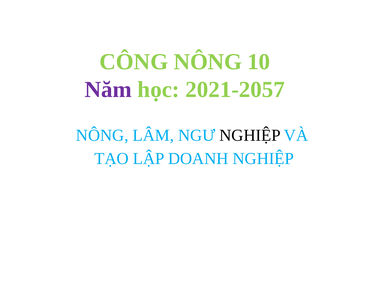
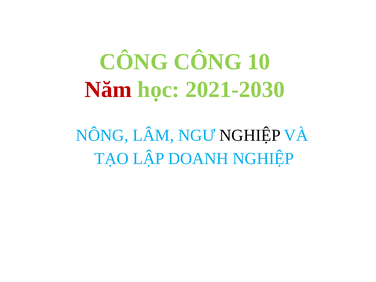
CÔNG NÔNG: NÔNG -> CÔNG (208, 62)
Năm colour: purple -> red (108, 89)
2021-2057: 2021-2057 -> 2021-2030 (235, 89)
